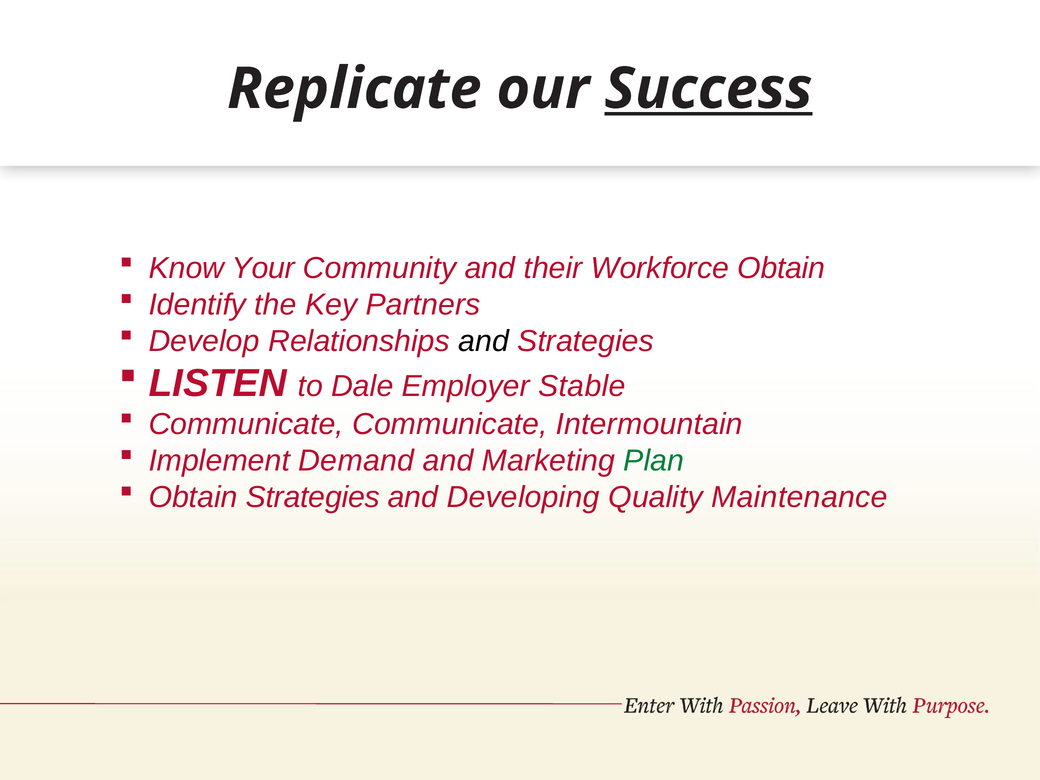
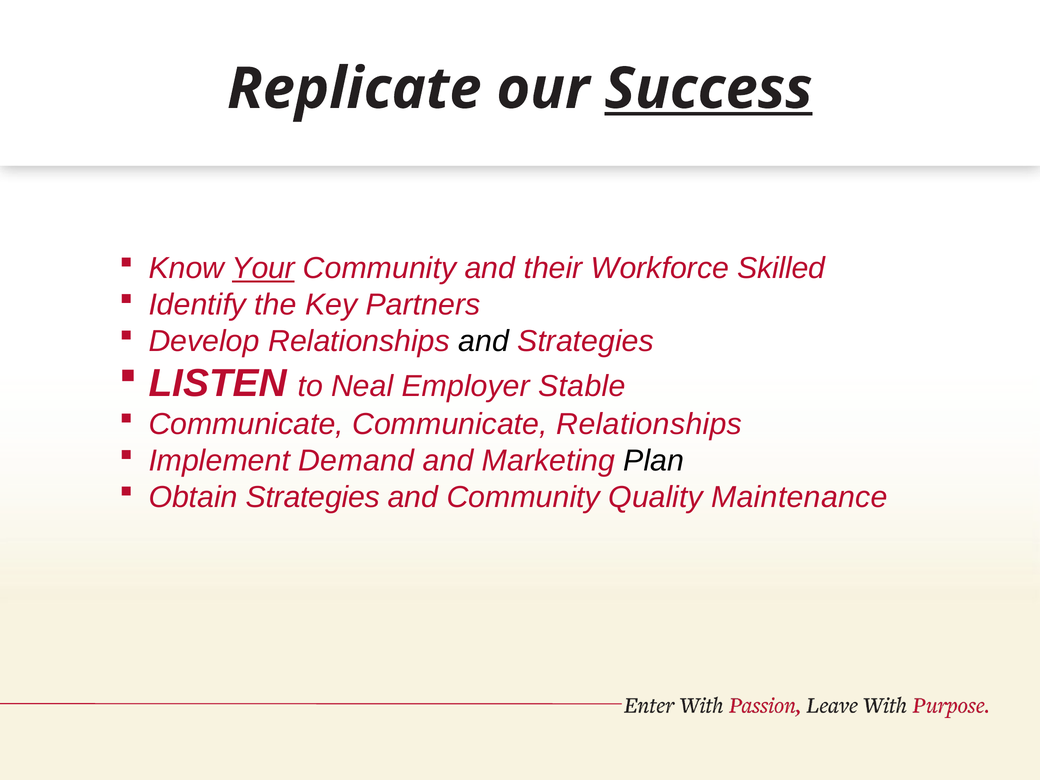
Your underline: none -> present (263, 268)
Workforce Obtain: Obtain -> Skilled (781, 268)
Dale: Dale -> Neal (362, 386)
Communicate Intermountain: Intermountain -> Relationships (649, 424)
Plan colour: green -> black (654, 461)
and Developing: Developing -> Community (523, 497)
